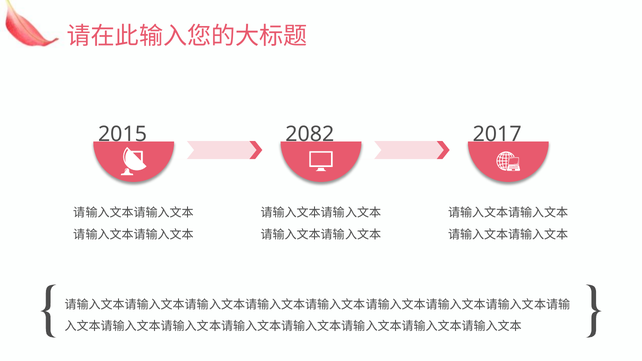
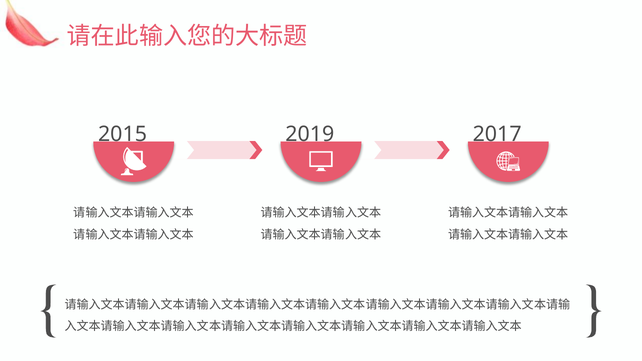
2082: 2082 -> 2019 (310, 134)
